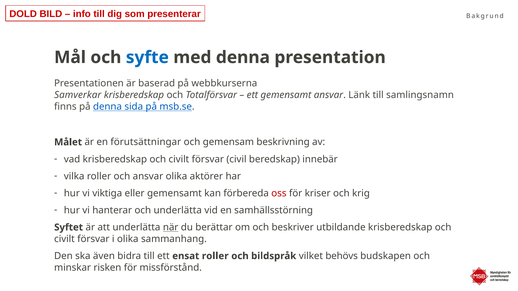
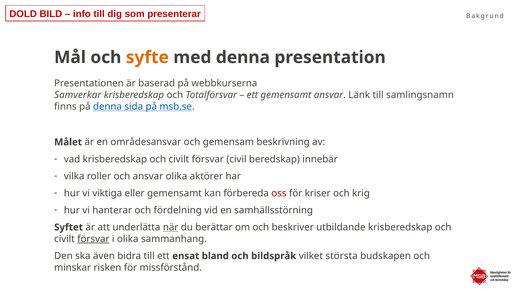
syfte colour: blue -> orange (147, 57)
förutsättningar: förutsättningar -> områdesansvar (146, 142)
och underlätta: underlätta -> fördelning (178, 211)
försvar underline: none -> present (93, 239)
ensat roller: roller -> bland (215, 256)
behövs: behövs -> största (342, 256)
